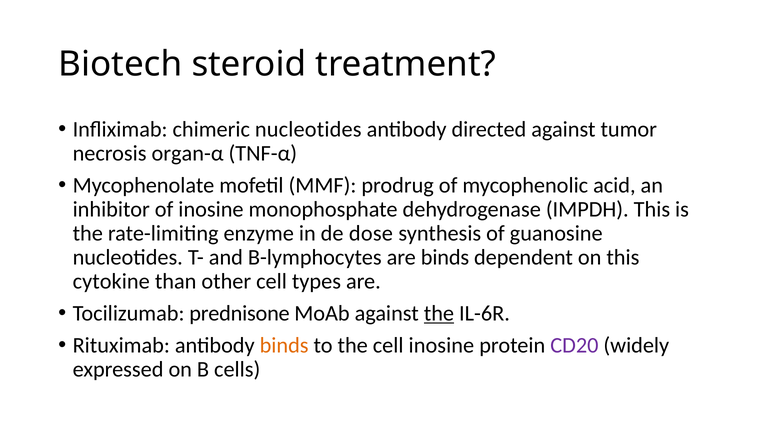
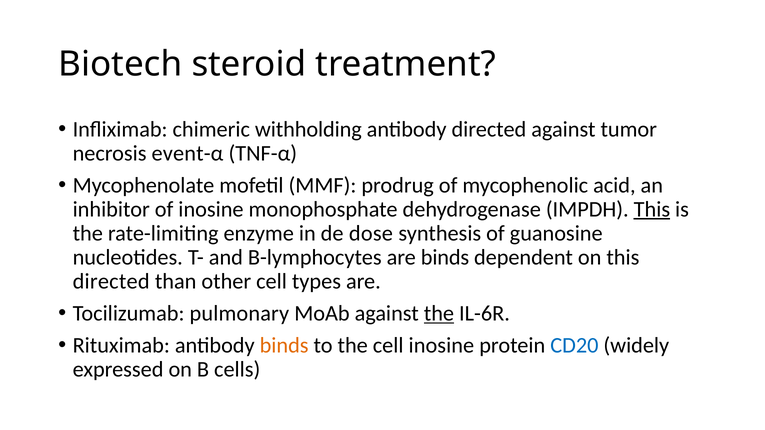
chimeric nucleotides: nucleotides -> withholding (308, 129)
organ-α: organ-α -> event-α (187, 153)
This underline: none -> present (652, 209)
cytokine: cytokine -> directed (111, 282)
prednisone: prednisone -> pulmonary (239, 314)
CD20 colour: purple -> blue (574, 346)
